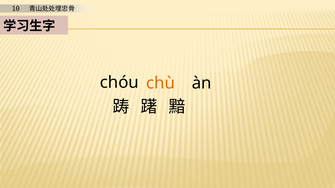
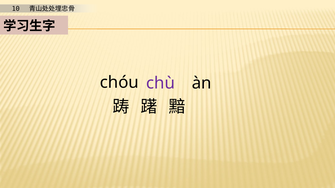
chù colour: orange -> purple (161, 83)
